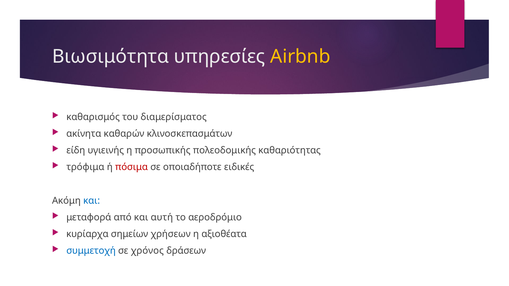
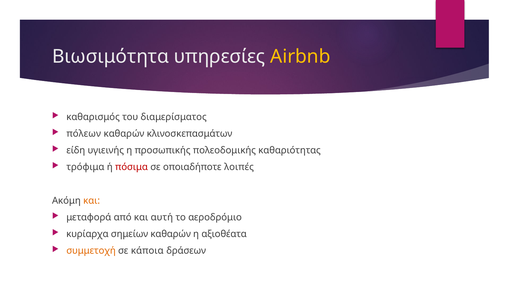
ακίνητα: ακίνητα -> πόλεων (84, 134)
ειδικές: ειδικές -> λοιπές (239, 167)
και colour: blue -> orange (92, 201)
σημείων χρήσεων: χρήσεων -> καθαρών (171, 234)
συμμετοχή colour: blue -> orange (91, 251)
χρόνος: χρόνος -> κάποια (147, 251)
